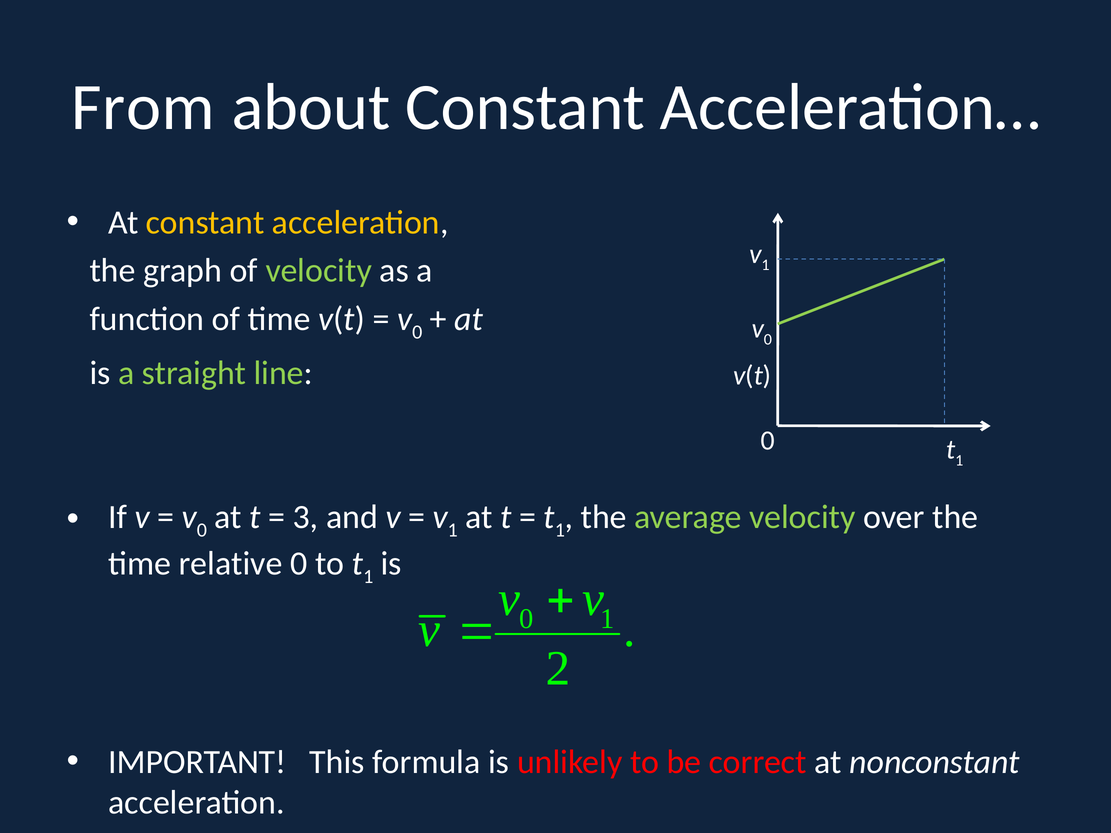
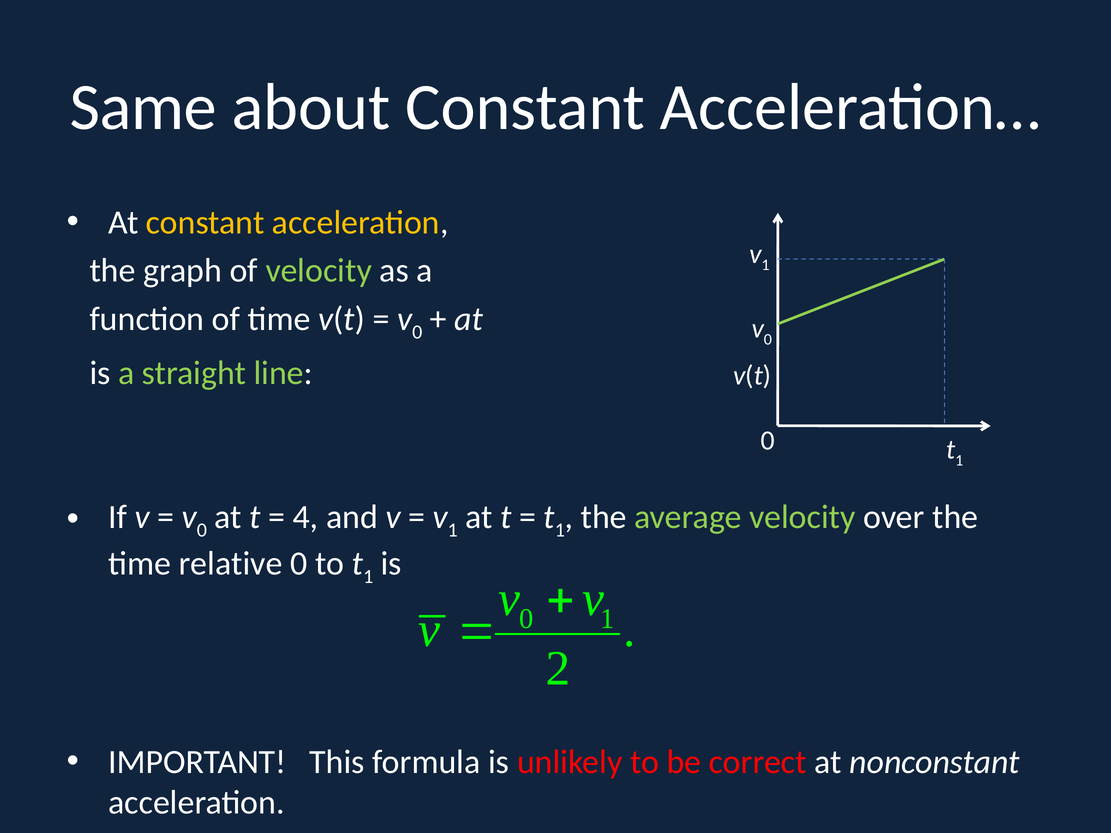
From: From -> Same (143, 107)
3: 3 -> 4 (306, 517)
